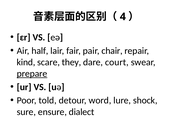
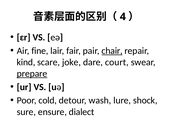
half: half -> fine (40, 51)
chair underline: none -> present (112, 51)
they: they -> joke (71, 62)
told: told -> cold (48, 100)
word: word -> wash (100, 100)
